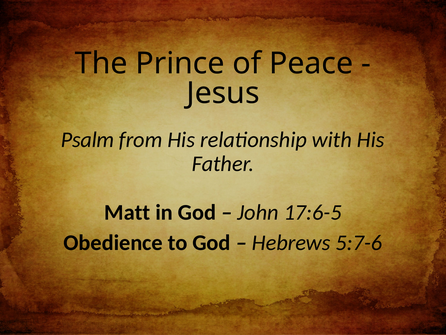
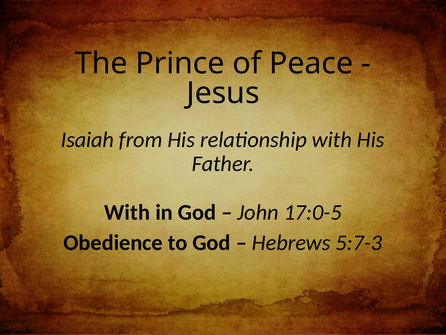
Psalm: Psalm -> Isaiah (88, 140)
Matt: Matt -> With (127, 212)
17:6-5: 17:6-5 -> 17:0-5 (313, 212)
5:7-6: 5:7-6 -> 5:7-3 (359, 242)
